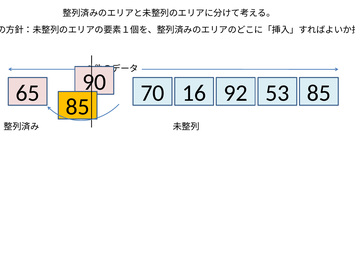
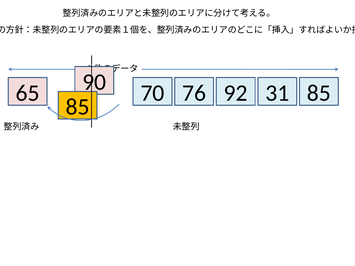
16: 16 -> 76 (194, 93)
53: 53 -> 31 (277, 93)
